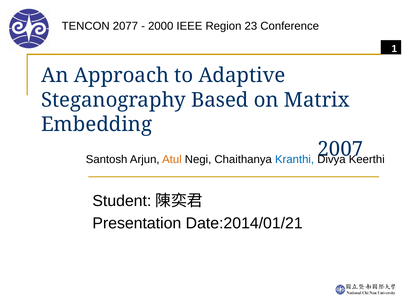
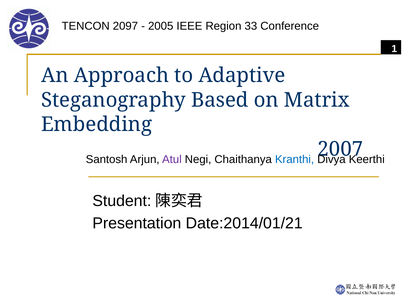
2077: 2077 -> 2097 (125, 26)
2000: 2000 -> 2005 (161, 26)
23: 23 -> 33 (251, 26)
Atul colour: orange -> purple (172, 159)
